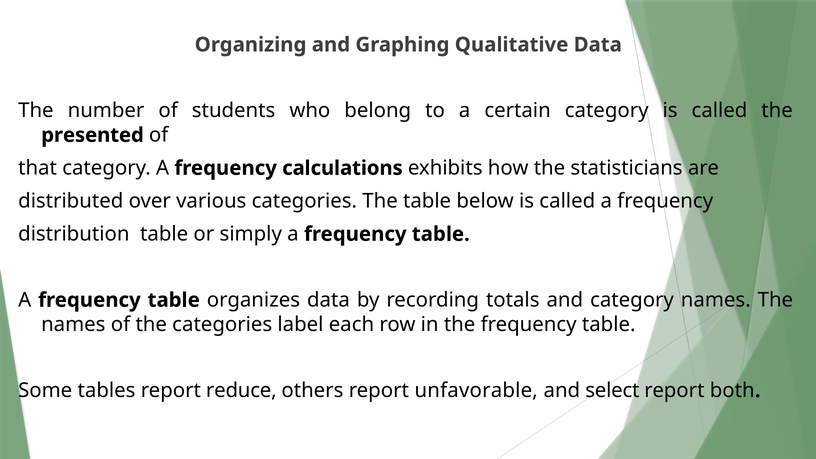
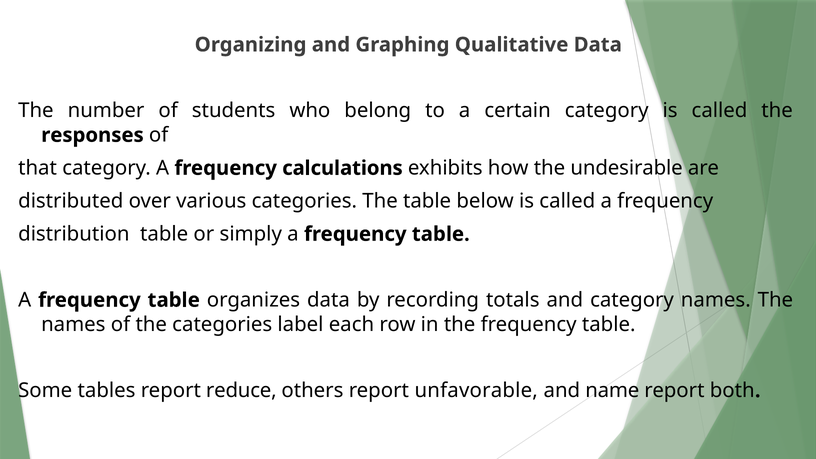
presented: presented -> responses (92, 135)
statisticians: statisticians -> undesirable (627, 168)
select: select -> name (612, 391)
